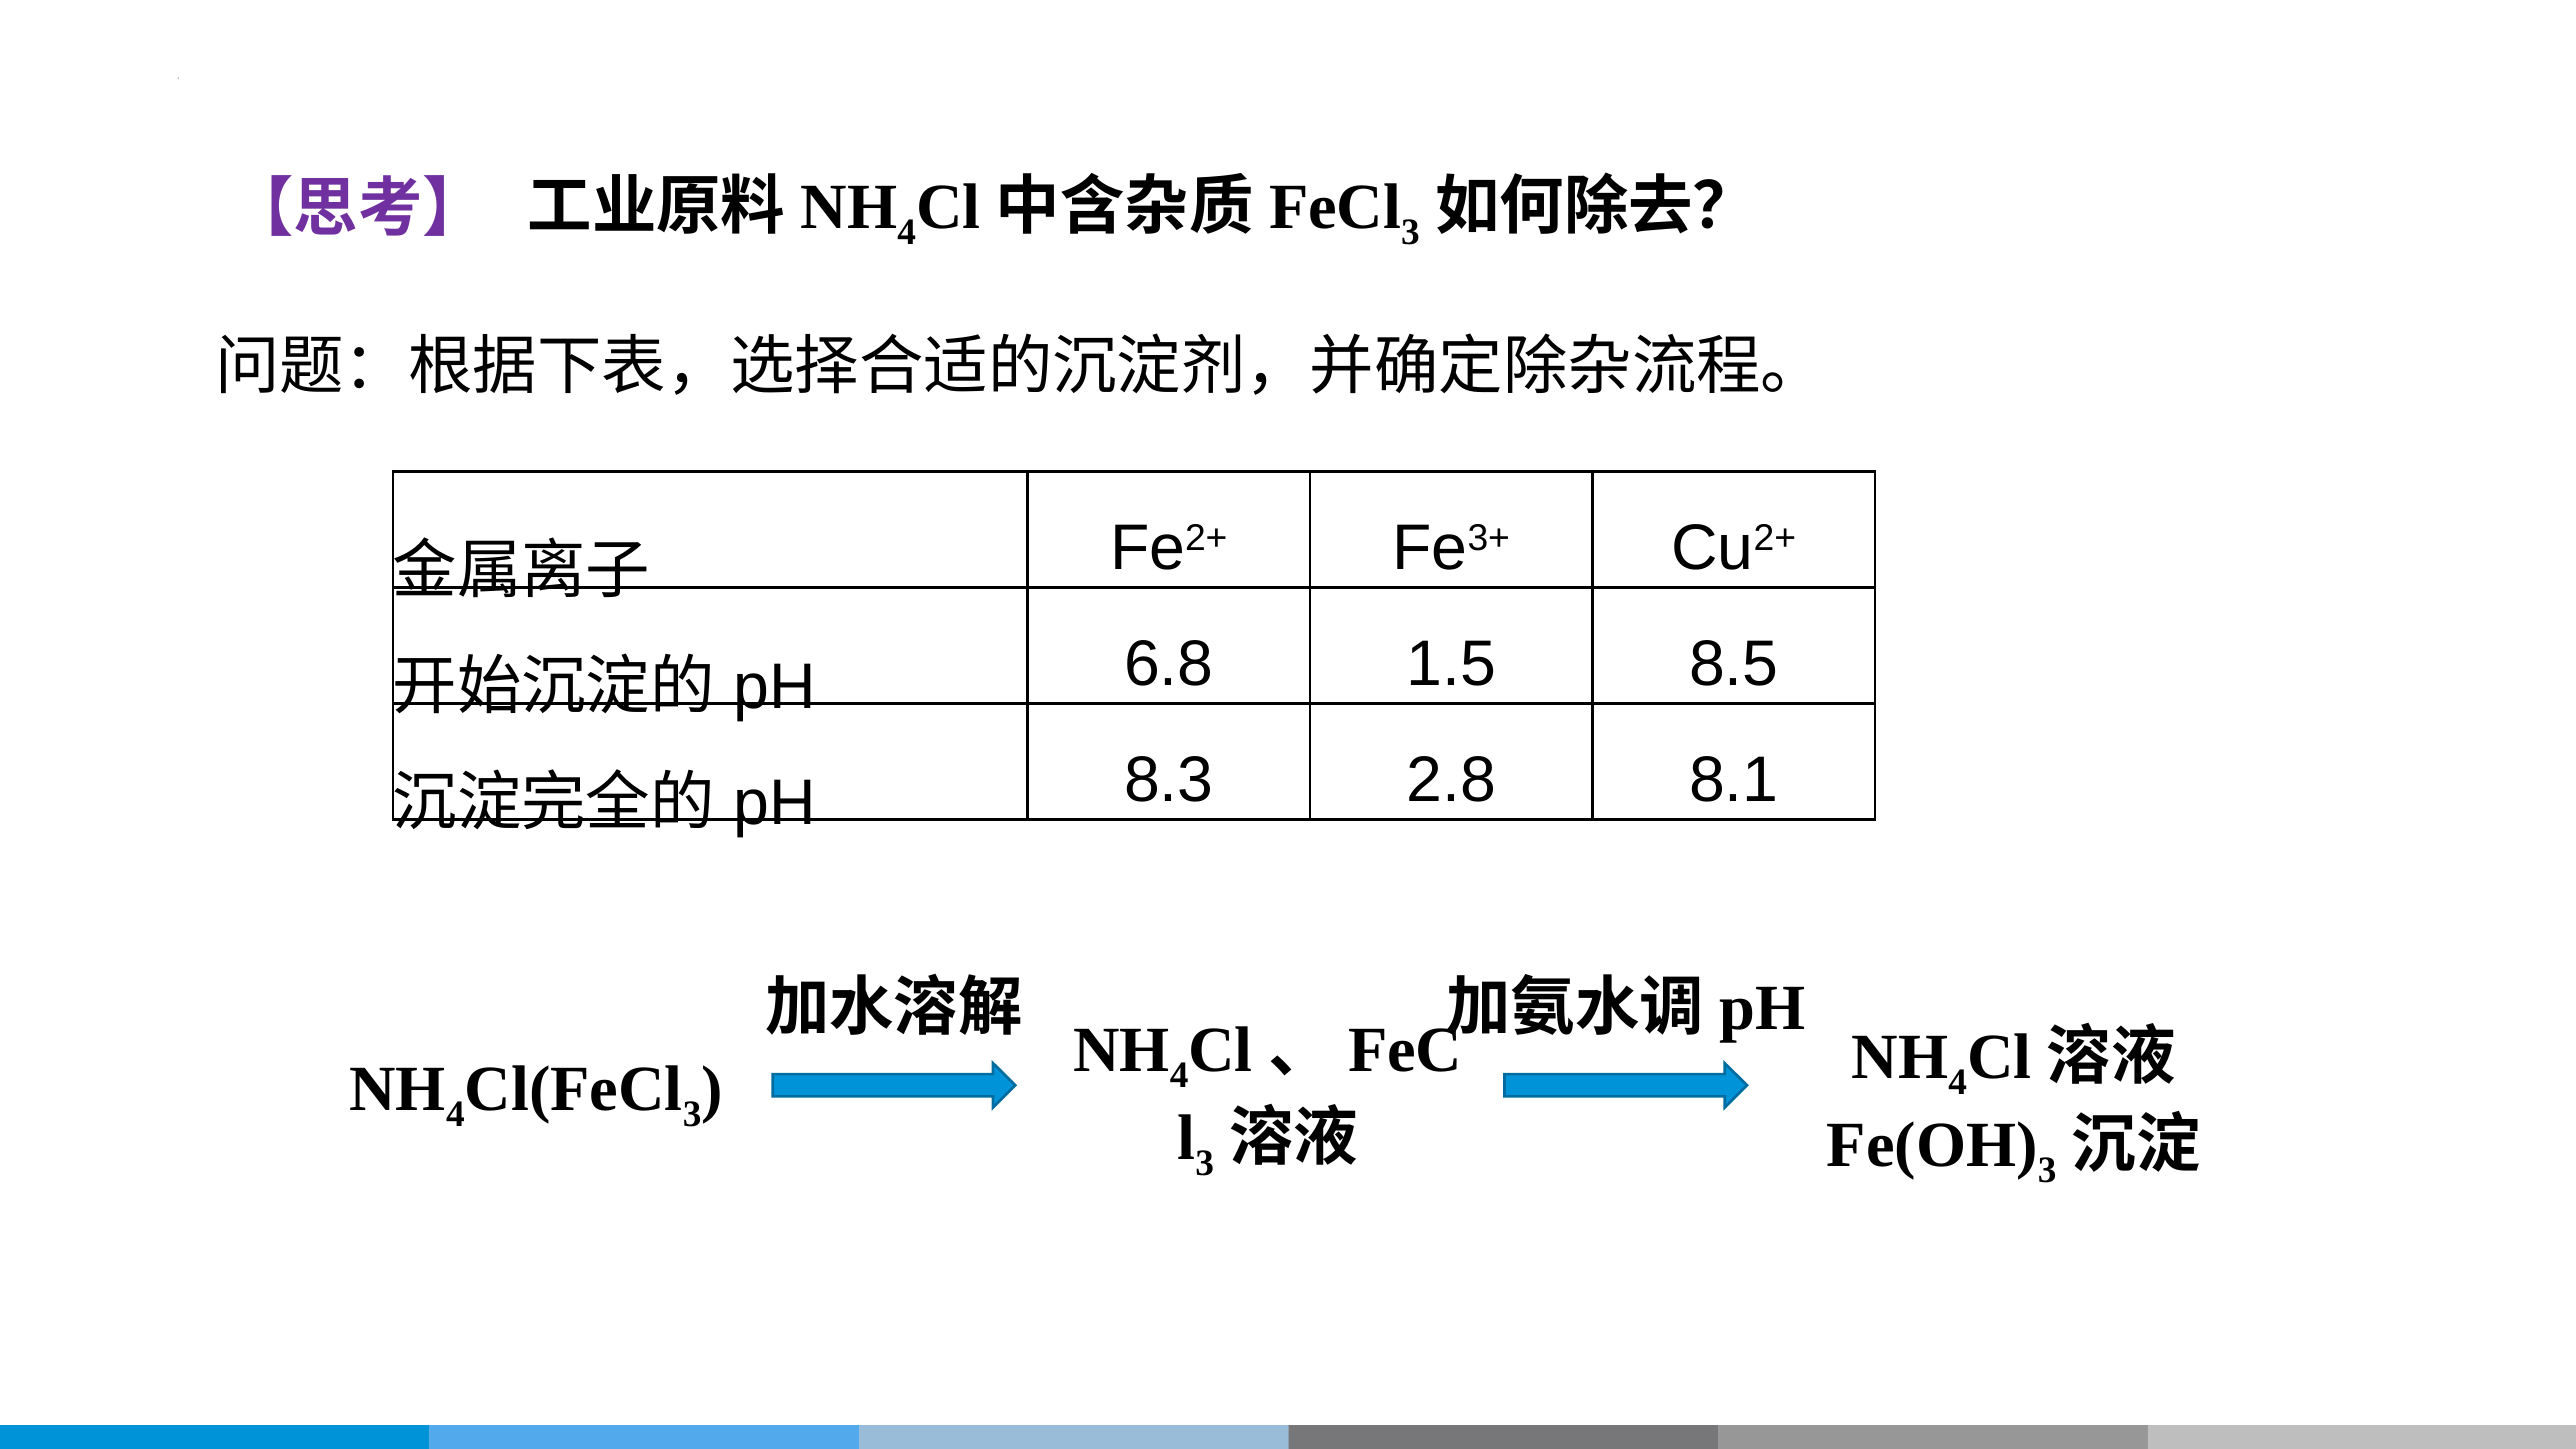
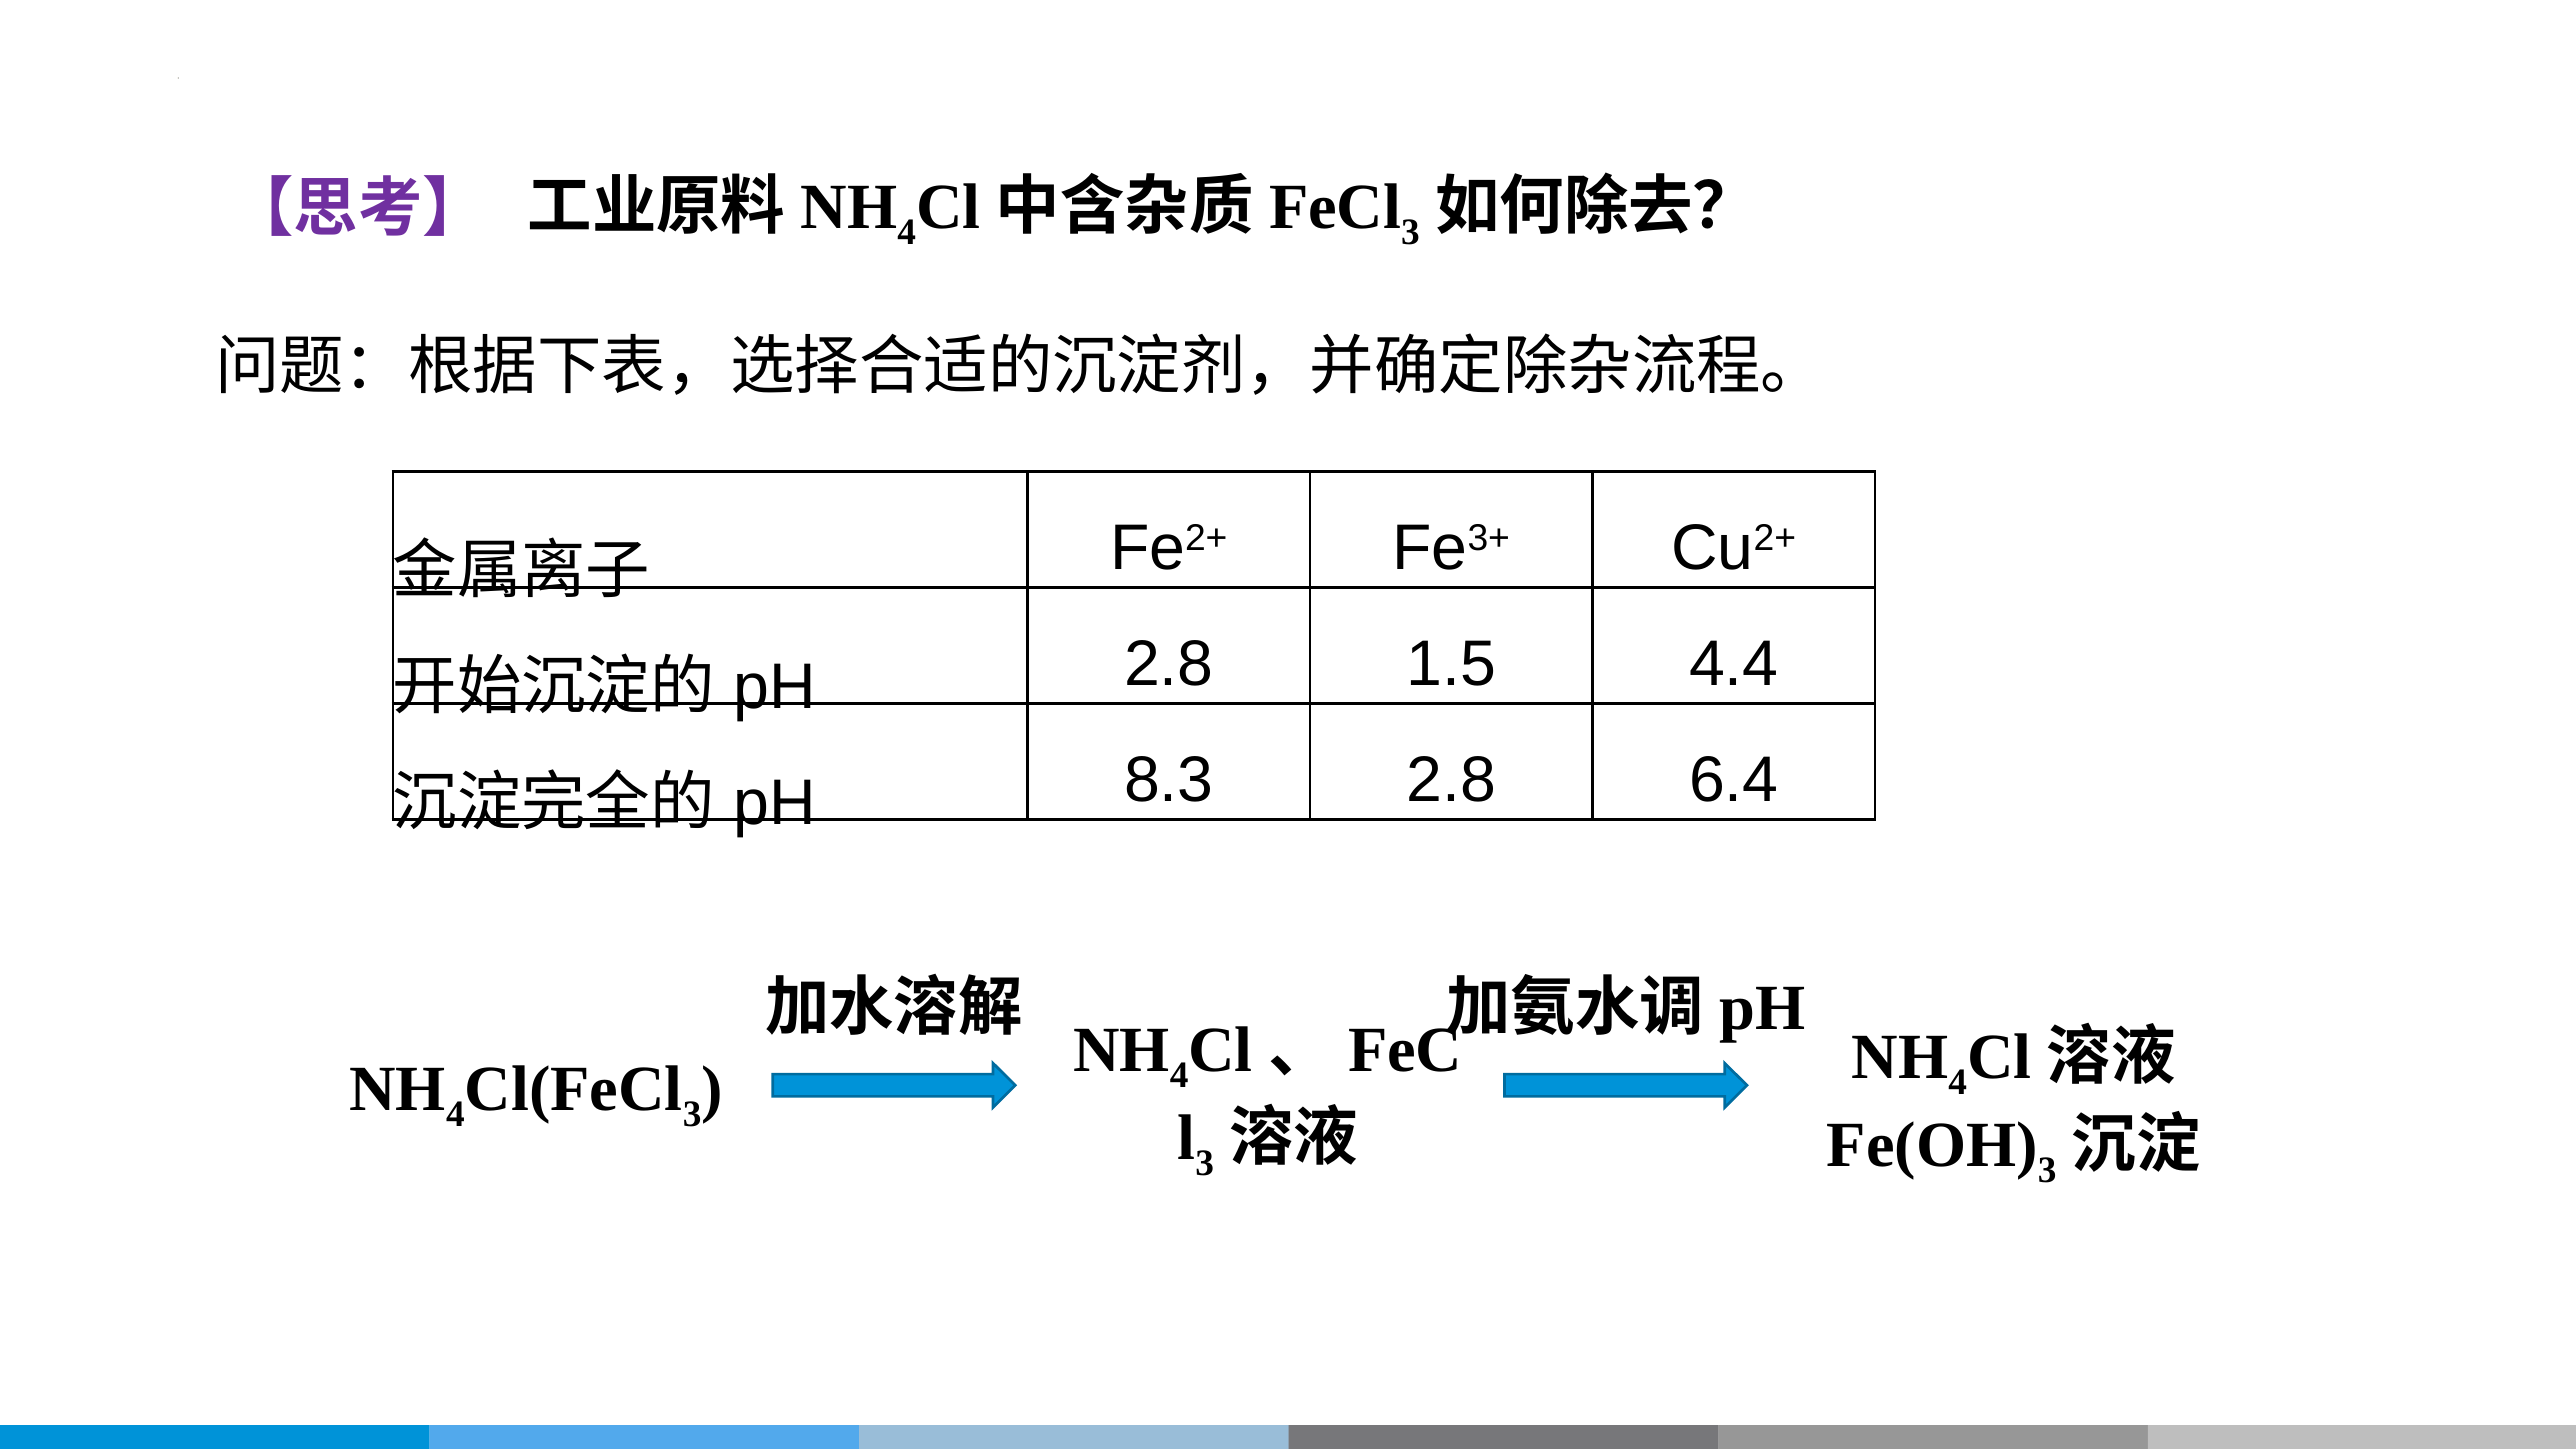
6.8: 6.8 -> 2.8 (1169, 665)
8.5: 8.5 -> 4.4 (1734, 665)
8.1: 8.1 -> 6.4 (1734, 781)
